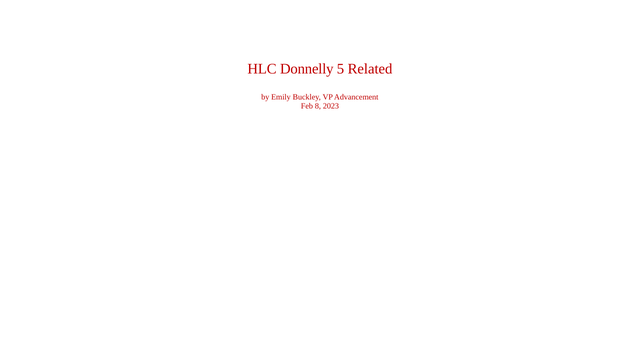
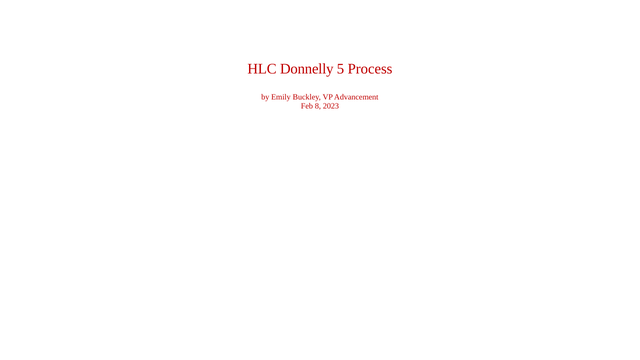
Related: Related -> Process (370, 69)
